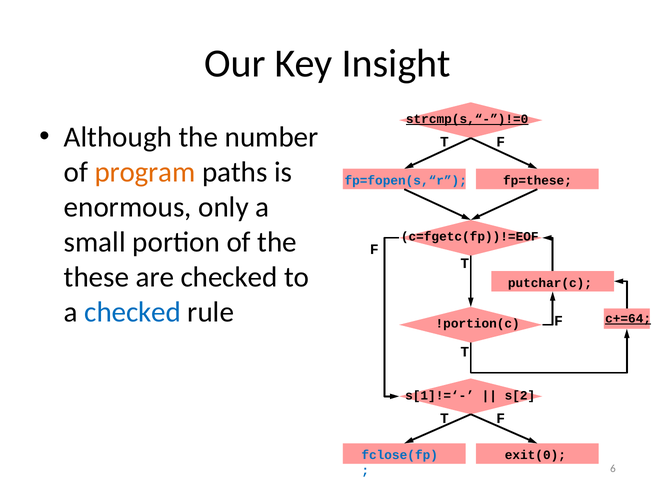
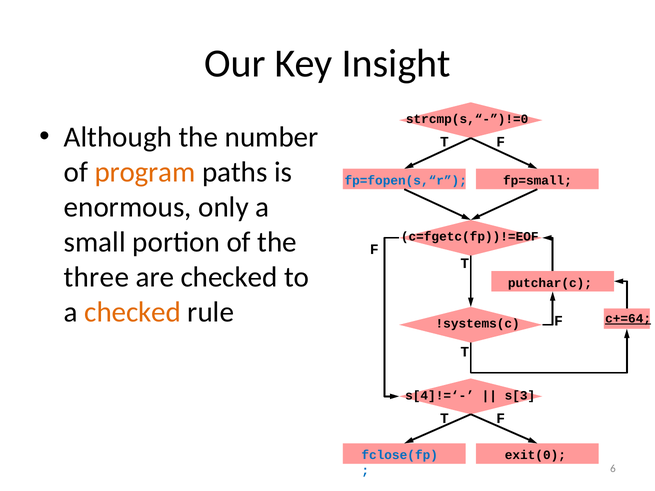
strcmp(s,“-”)!=0 underline: present -> none (467, 119)
fp=these: fp=these -> fp=small (537, 181)
these: these -> three (96, 277)
checked colour: blue -> orange (133, 312)
!portion(c: !portion(c -> !systems(c (478, 324)
s[1]!=‘-: s[1]!=‘- -> s[4]!=‘- (440, 396)
s[2: s[2 -> s[3 (520, 396)
